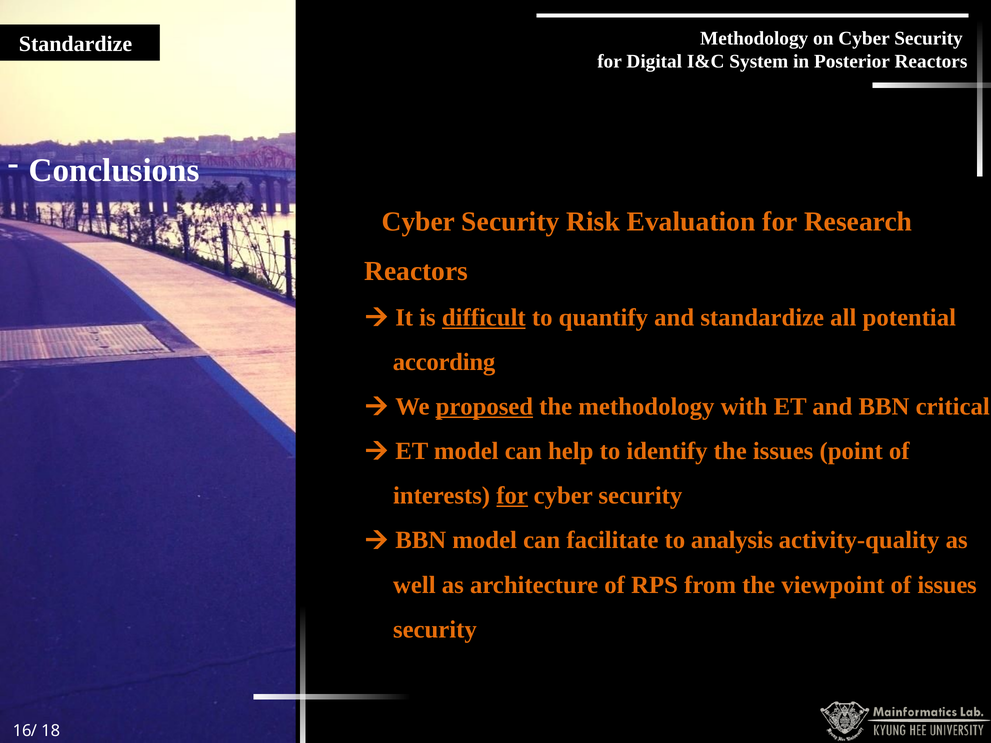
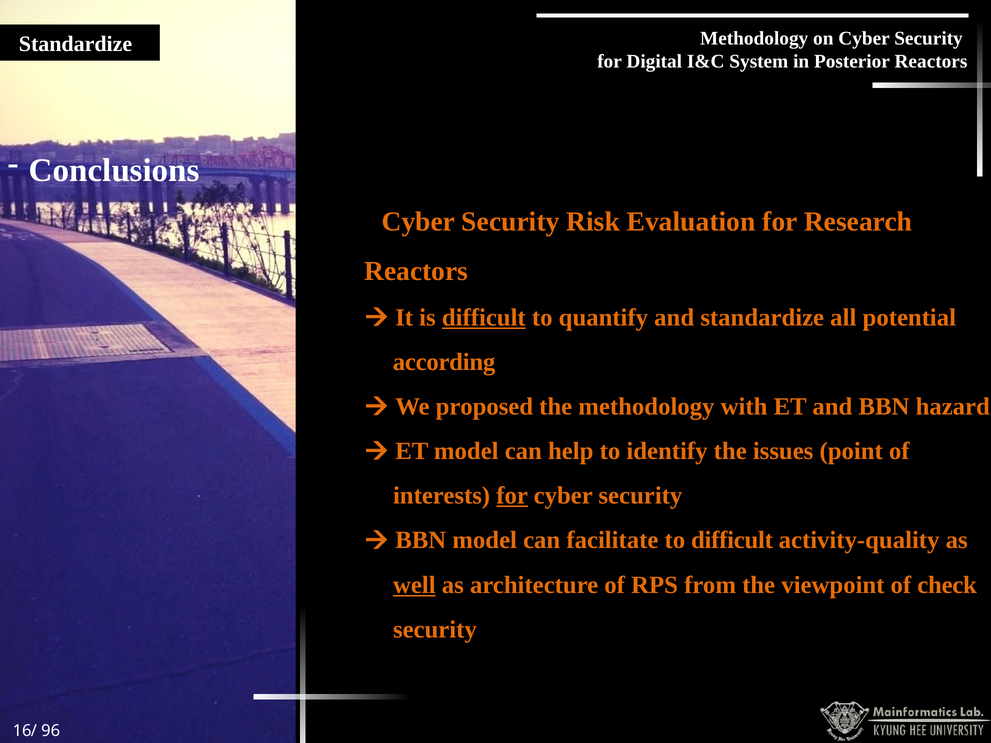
proposed underline: present -> none (484, 407)
critical: critical -> hazard (953, 407)
to analysis: analysis -> difficult (732, 541)
well underline: none -> present (414, 585)
of issues: issues -> check (947, 585)
18: 18 -> 96 (51, 731)
